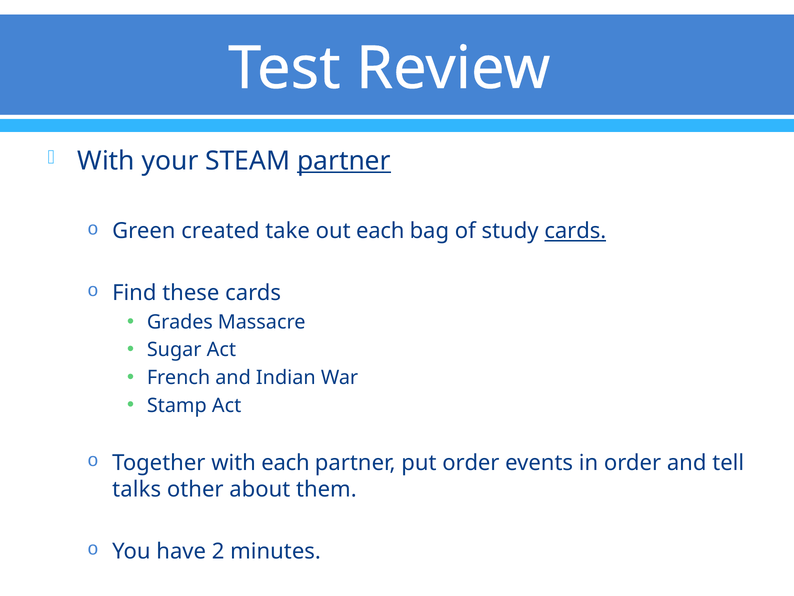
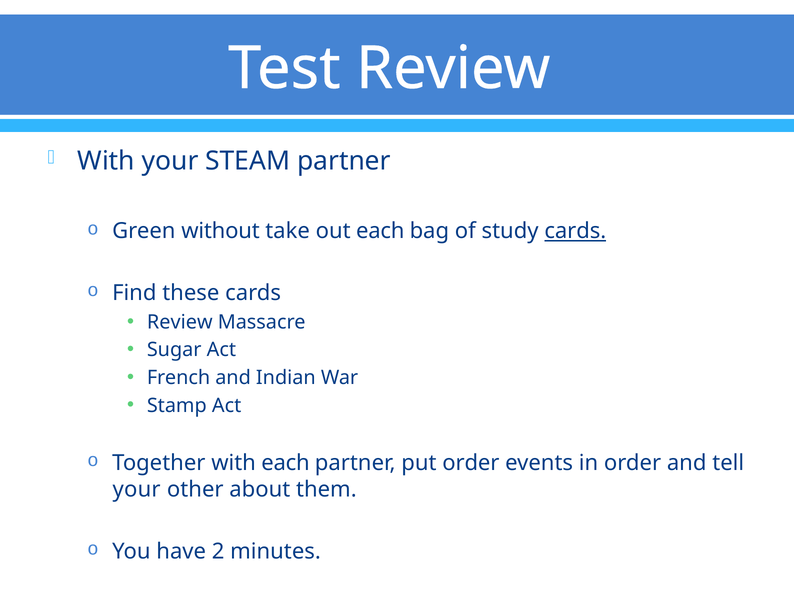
partner underline: present -> none (344, 161)
created: created -> without (221, 231)
Grades: Grades -> Review (180, 322)
talks: talks -> your (137, 489)
